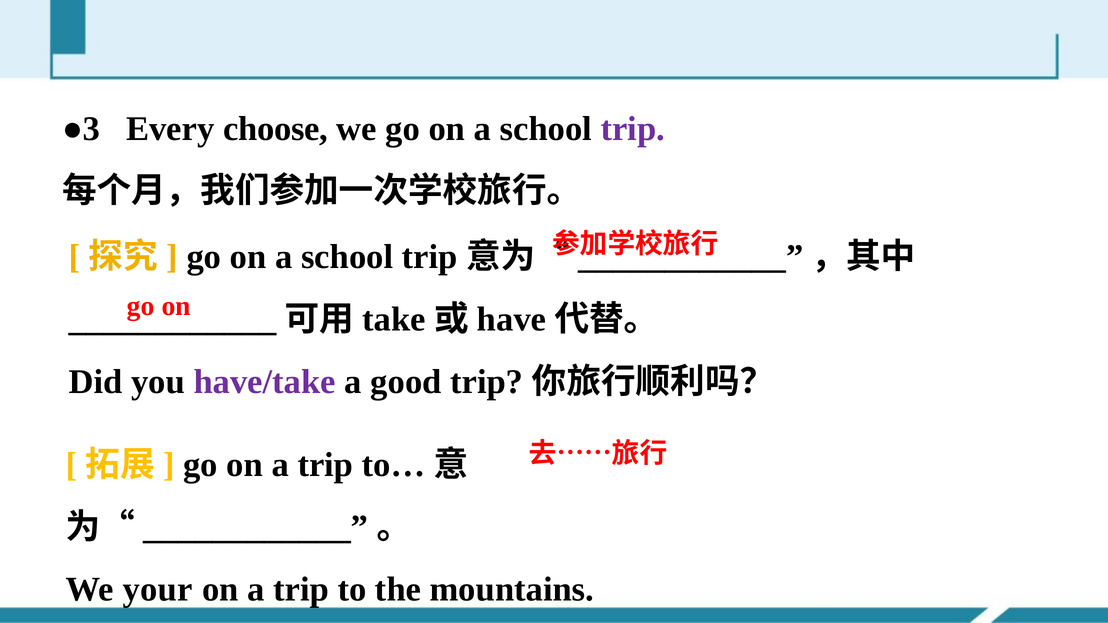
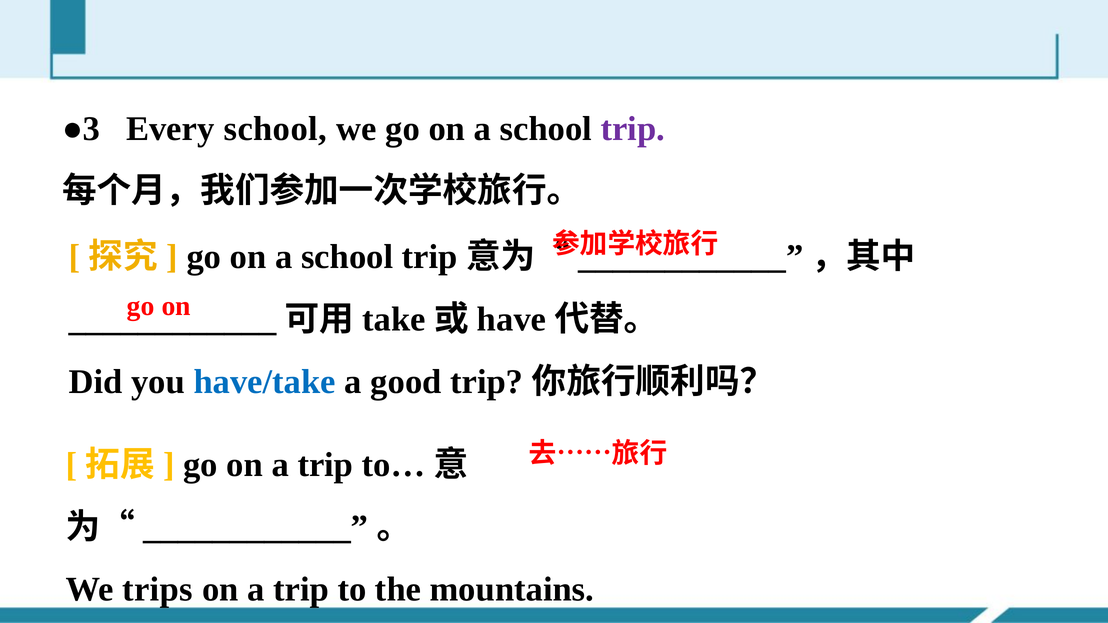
Every choose: choose -> school (275, 129)
have/take colour: purple -> blue (265, 382)
your: your -> trips (158, 590)
